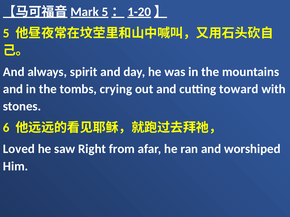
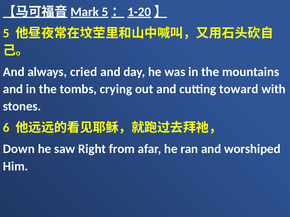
spirit: spirit -> cried (84, 72)
Loved: Loved -> Down (19, 149)
